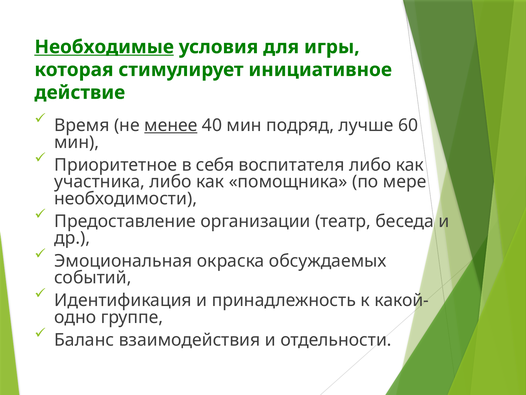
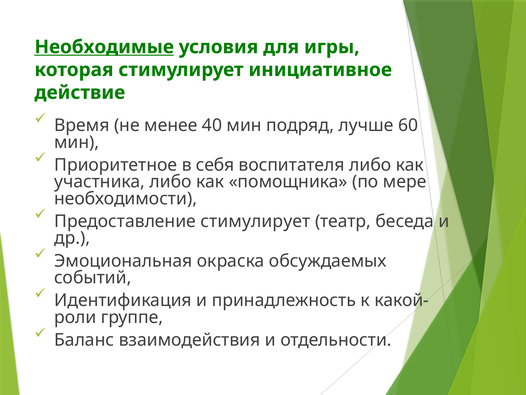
менее underline: present -> none (171, 125)
Предоставление организации: организации -> стимулирует (255, 221)
одно: одно -> роли (75, 317)
